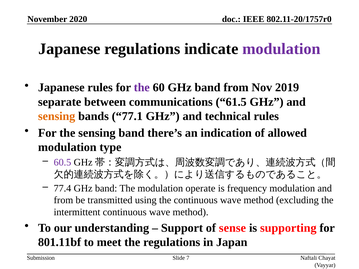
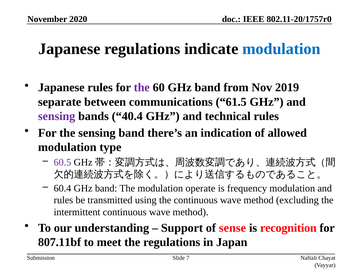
modulation colour: purple -> blue (281, 49)
sensing colour: orange -> purple (57, 116)
77.1: 77.1 -> 40.4 (127, 116)
77.4: 77.4 -> 60.4 (62, 188)
from: from -> rules (63, 200)
supporting: supporting -> recognition (288, 228)
801.11bf: 801.11bf -> 807.11bf (60, 242)
